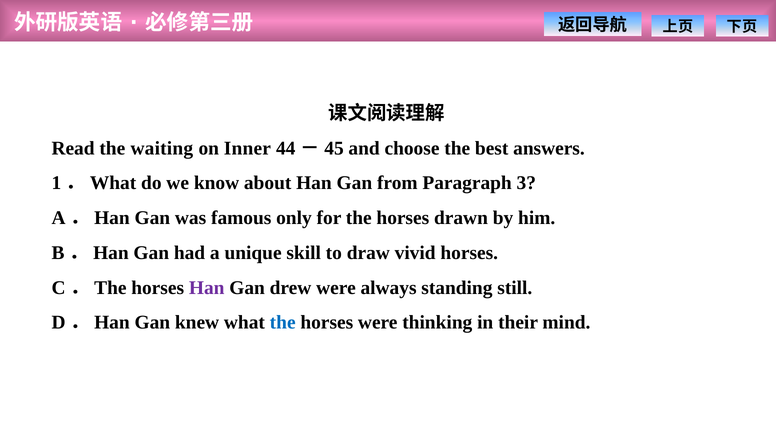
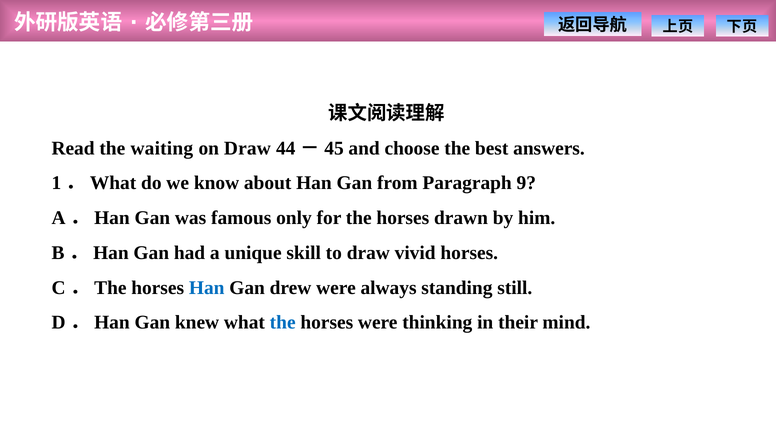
on Inner: Inner -> Draw (247, 148)
3: 3 -> 9 (526, 183)
Han colour: purple -> blue (207, 288)
